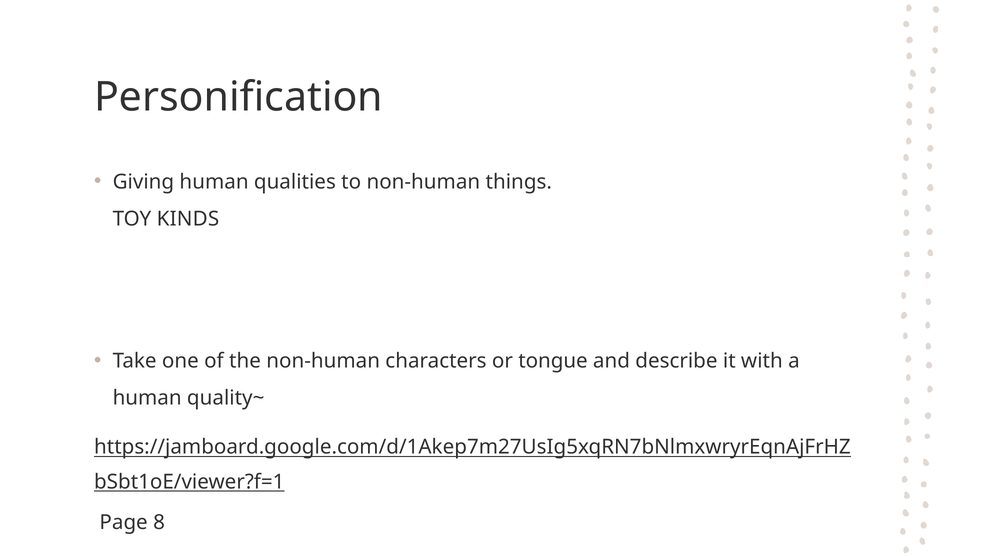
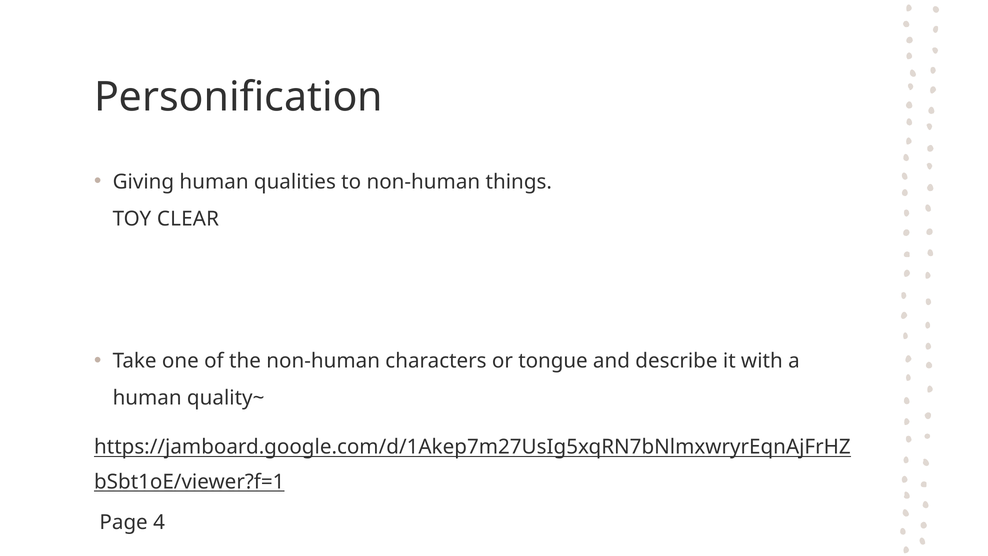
KINDS: KINDS -> CLEAR (188, 219)
8: 8 -> 4 (159, 522)
